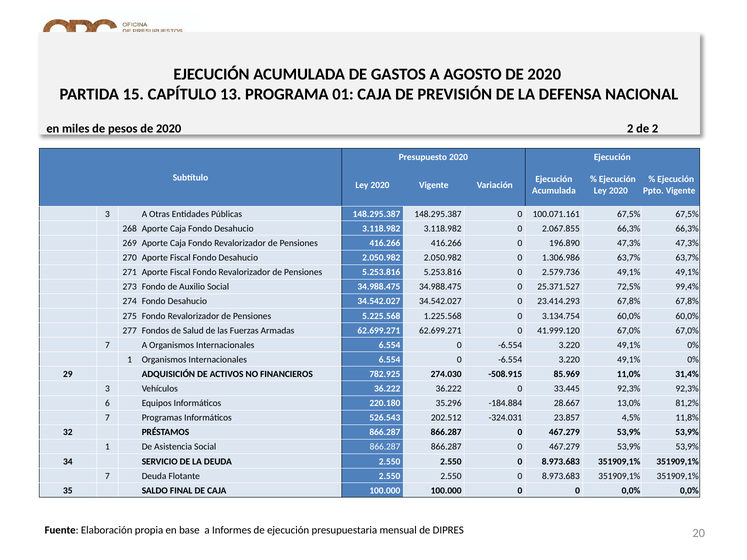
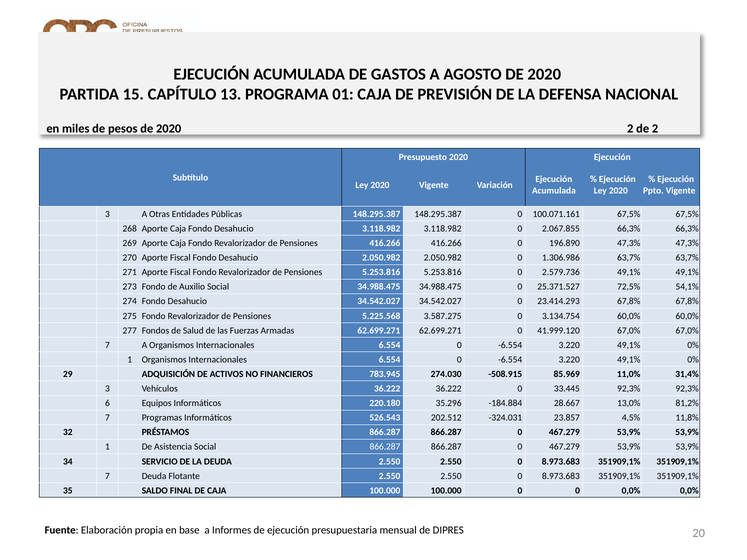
99,4%: 99,4% -> 54,1% (687, 287)
1.225.568: 1.225.568 -> 3.587.275 (443, 316)
782.925: 782.925 -> 783.945 (385, 374)
